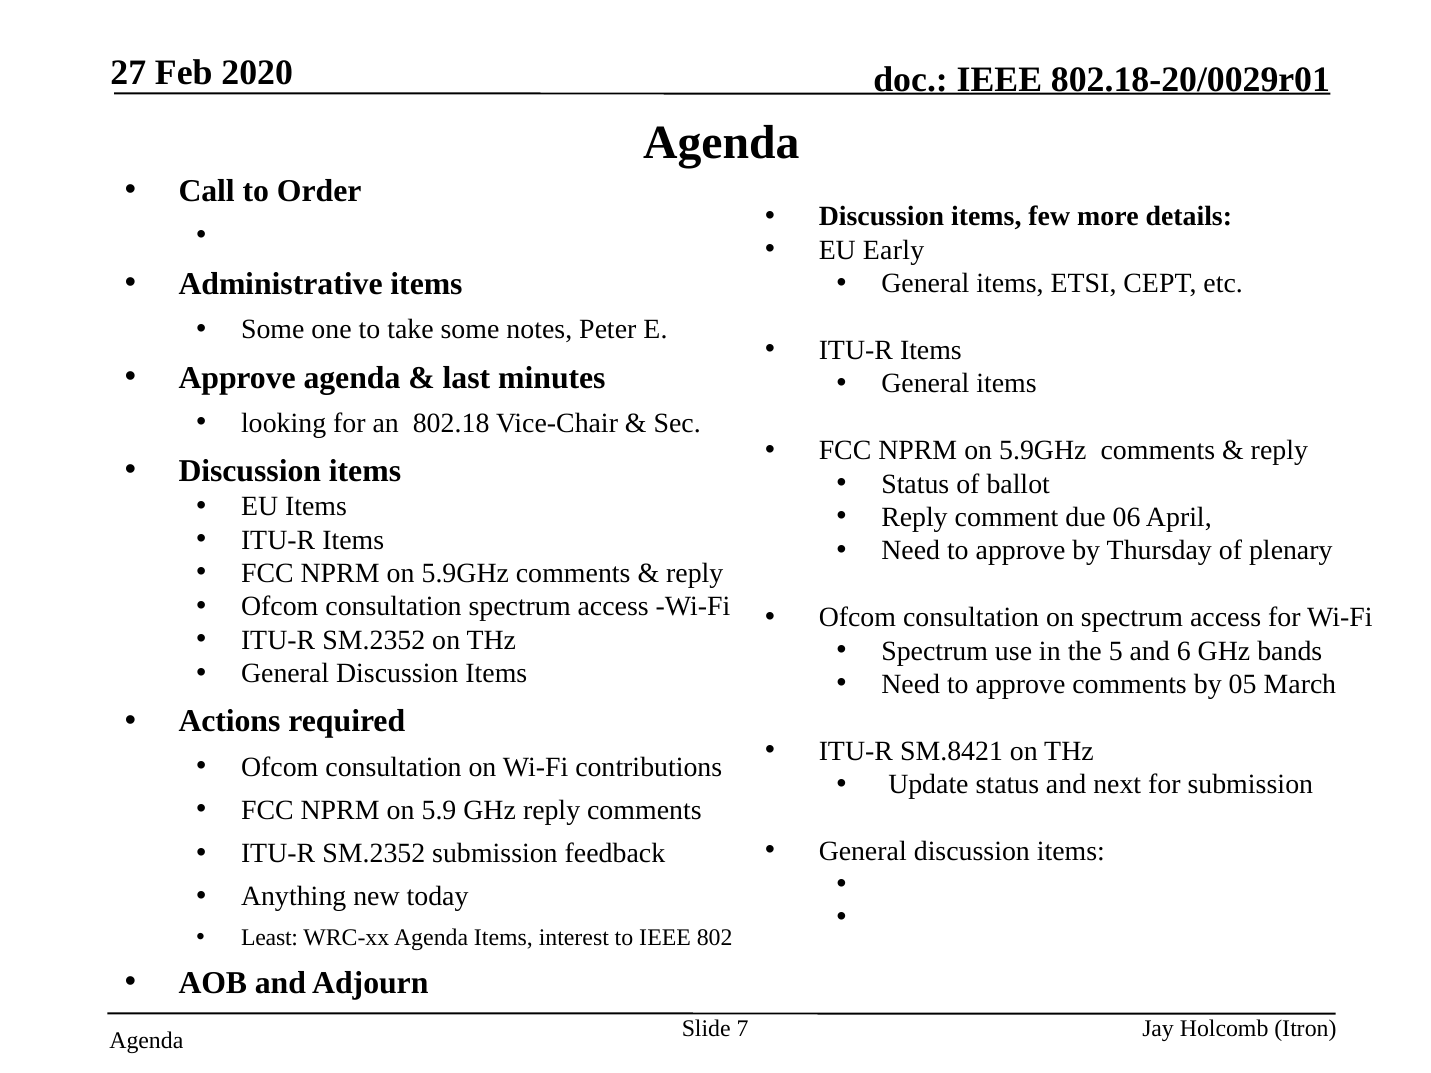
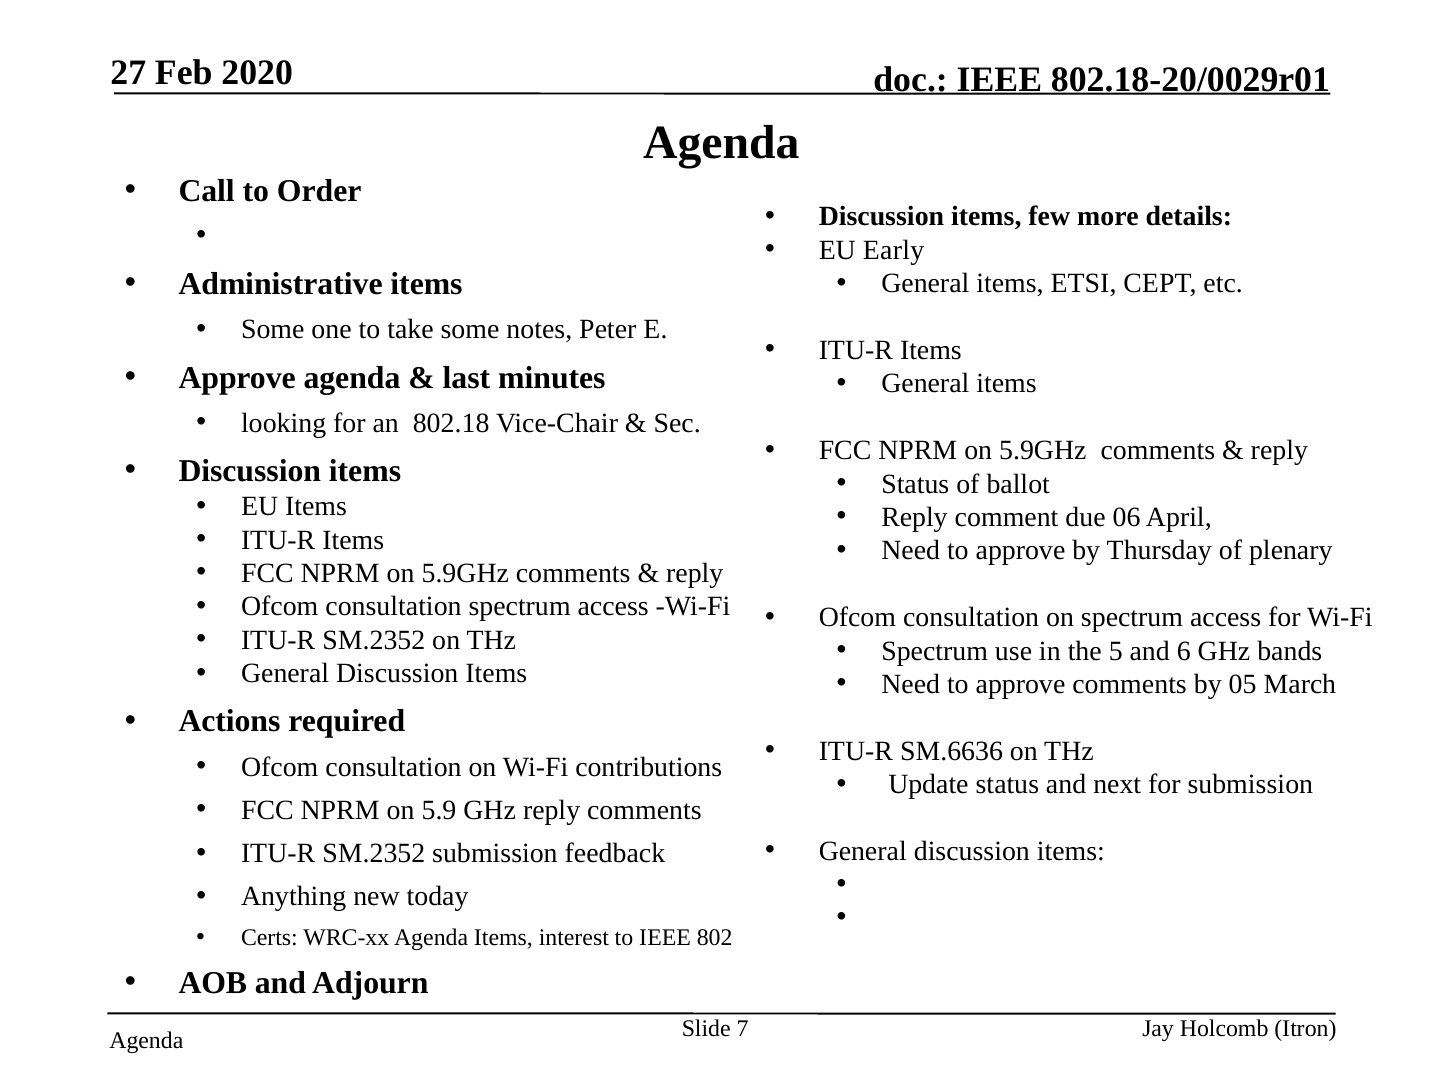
SM.8421: SM.8421 -> SM.6636 (952, 751)
Least: Least -> Certs (269, 938)
